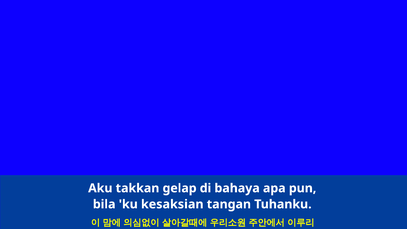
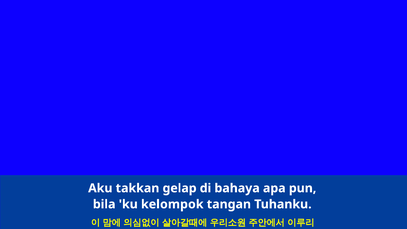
kesaksian: kesaksian -> kelompok (172, 204)
